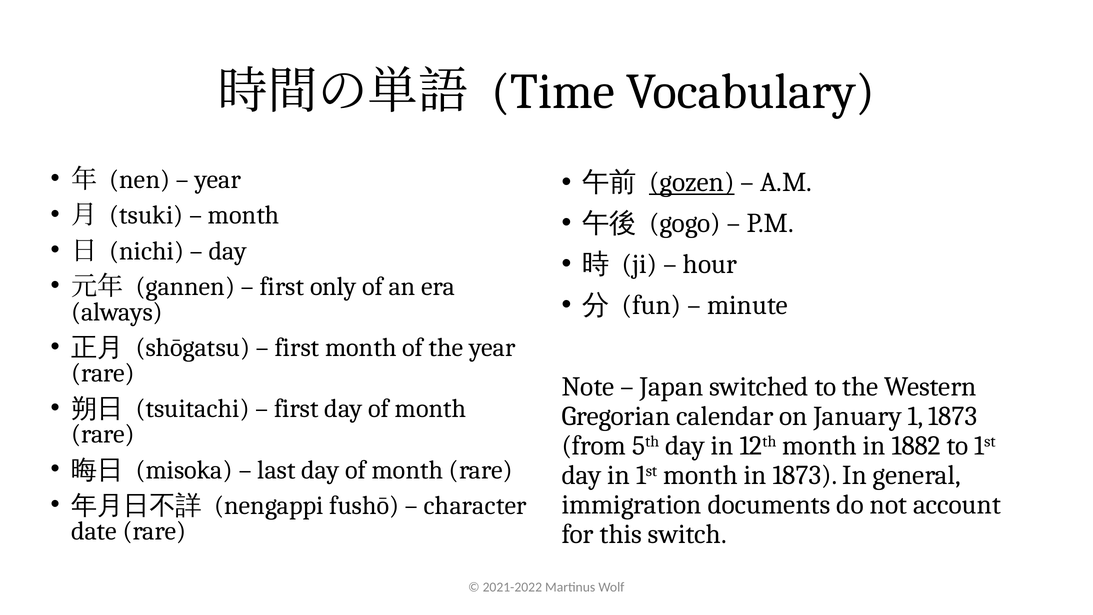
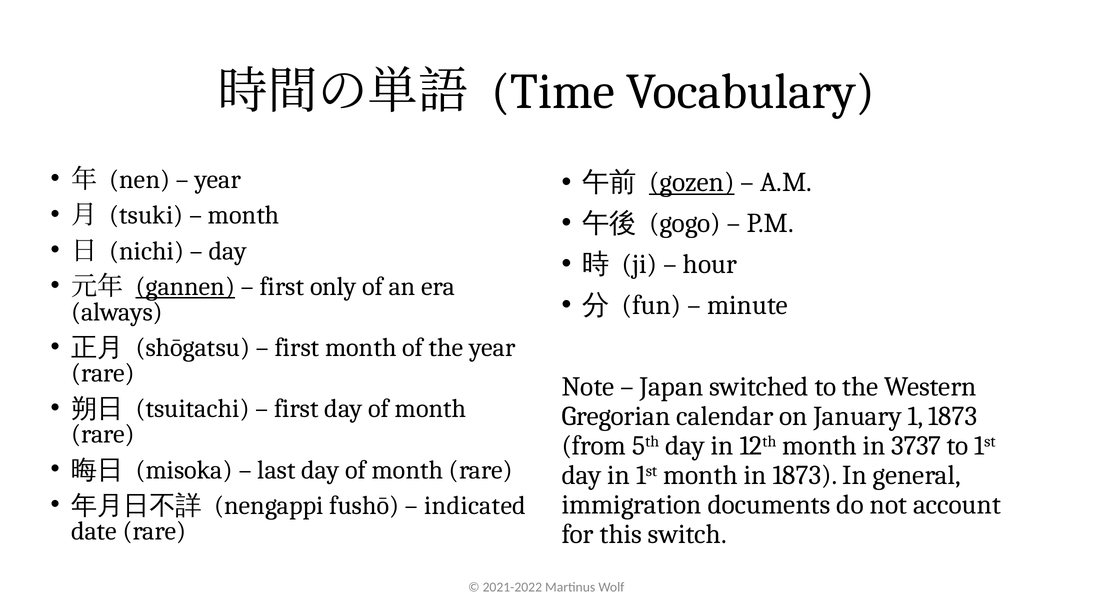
gannen underline: none -> present (185, 286)
1882: 1882 -> 3737 (916, 446)
character: character -> indicated (475, 505)
